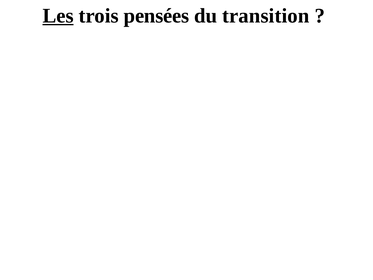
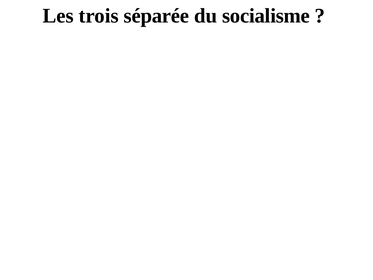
Les underline: present -> none (58, 16)
pensées: pensées -> séparée (156, 16)
transition: transition -> socialisme (266, 16)
